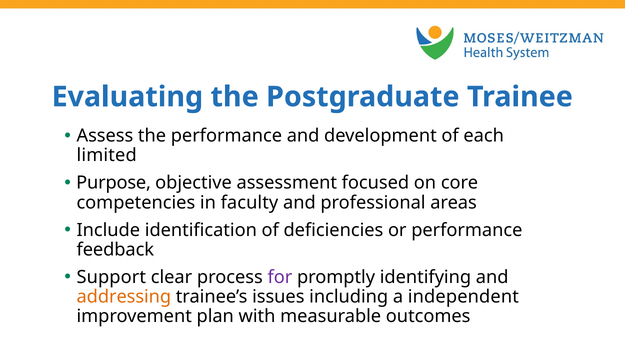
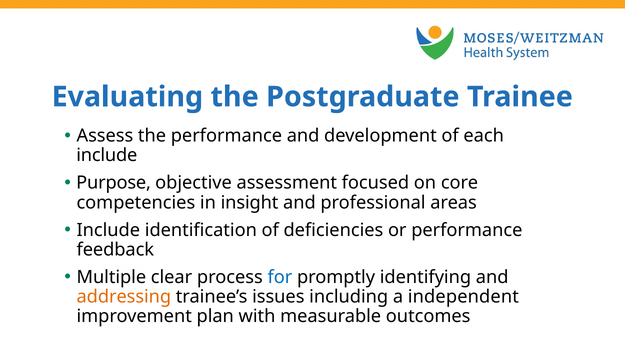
limited: limited -> include (107, 156)
faculty: faculty -> insight (250, 203)
Support: Support -> Multiple (111, 278)
for colour: purple -> blue (280, 278)
